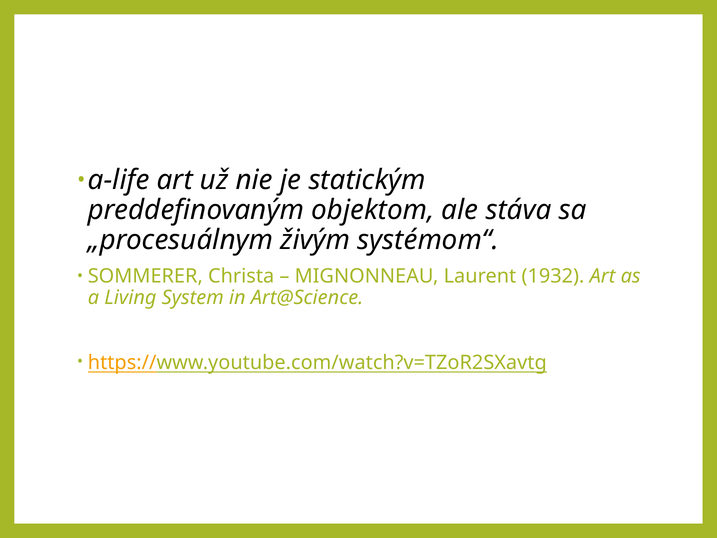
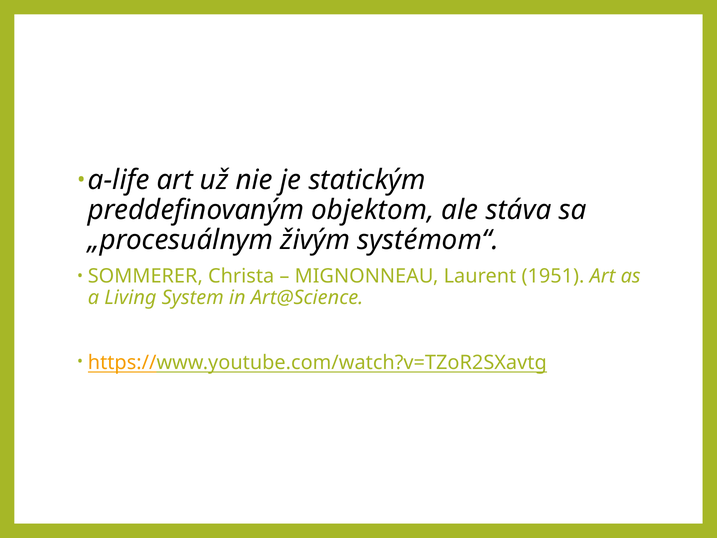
1932: 1932 -> 1951 (553, 276)
